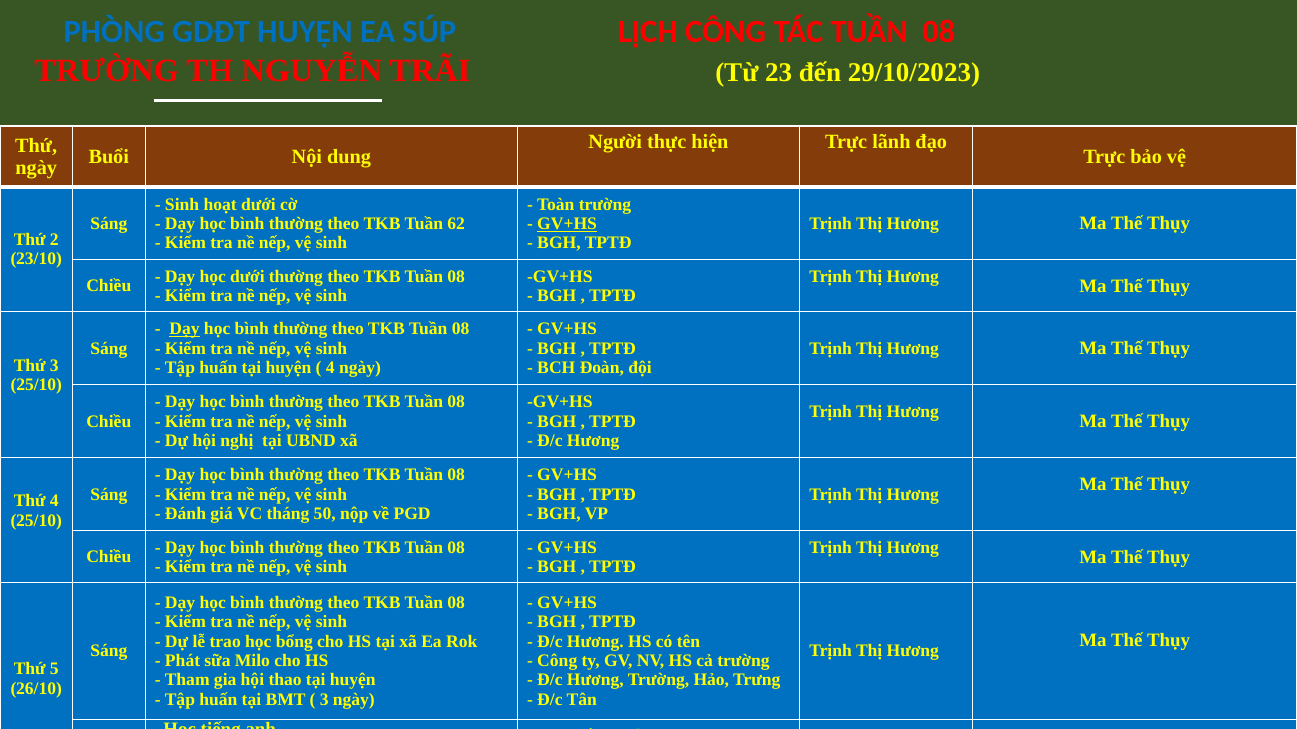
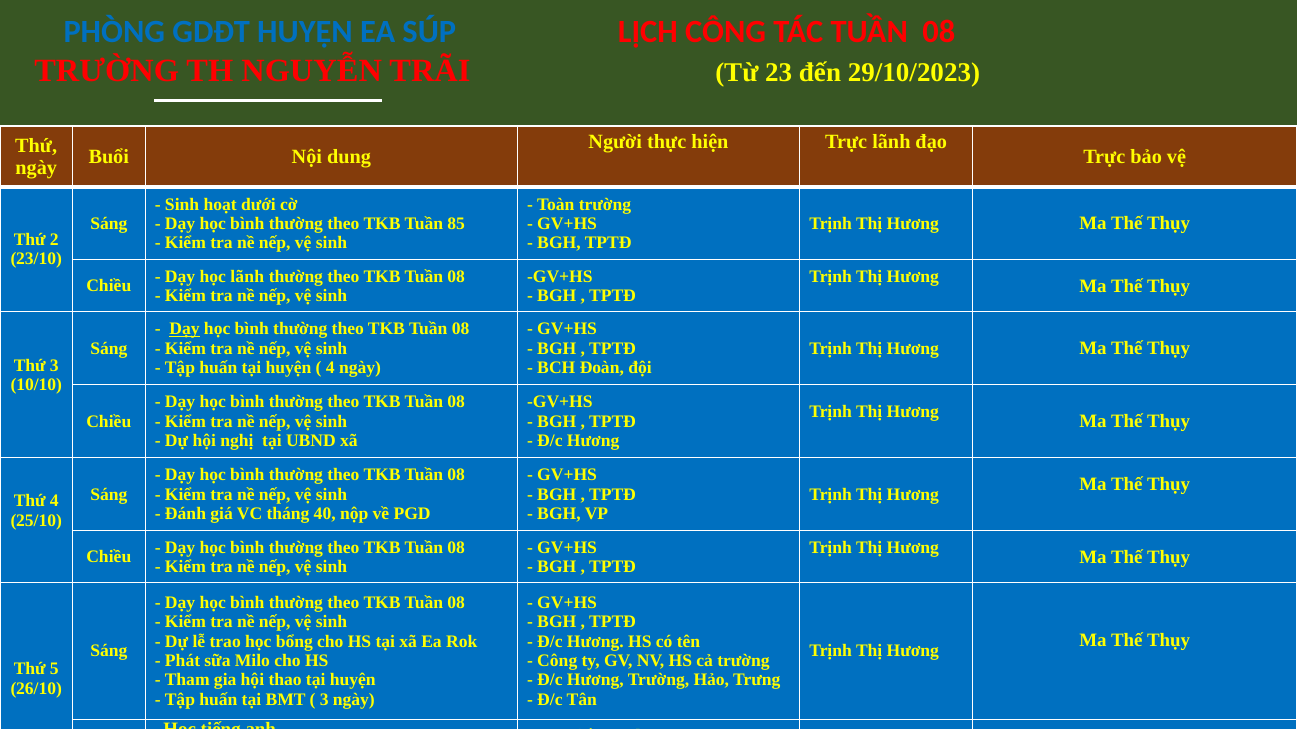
62: 62 -> 85 (456, 224)
GV+HS underline: present -> none (567, 224)
học dưới: dưới -> lãnh (247, 277)
25/10: 25/10 -> 10/10 (36, 385)
50: 50 -> 40 (325, 514)
